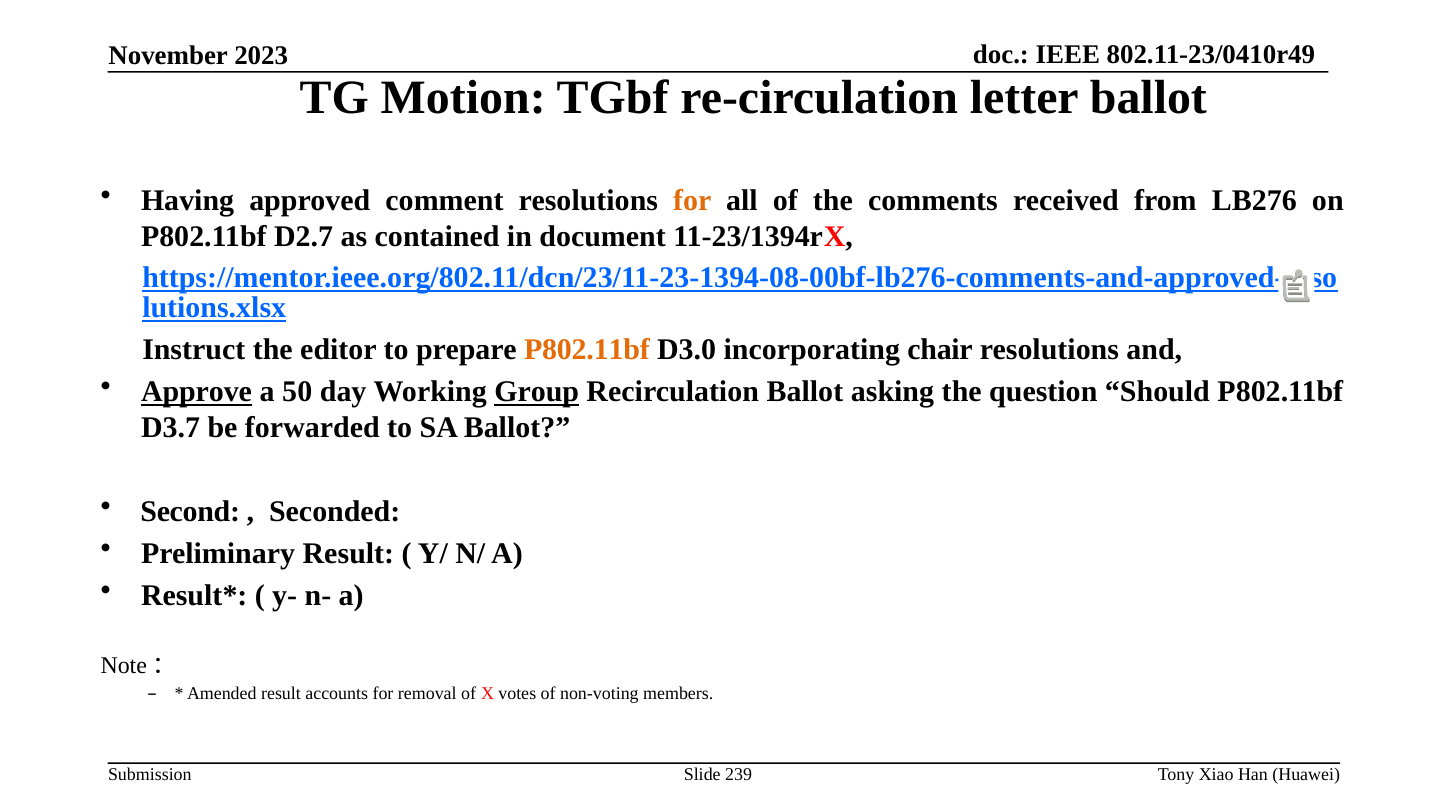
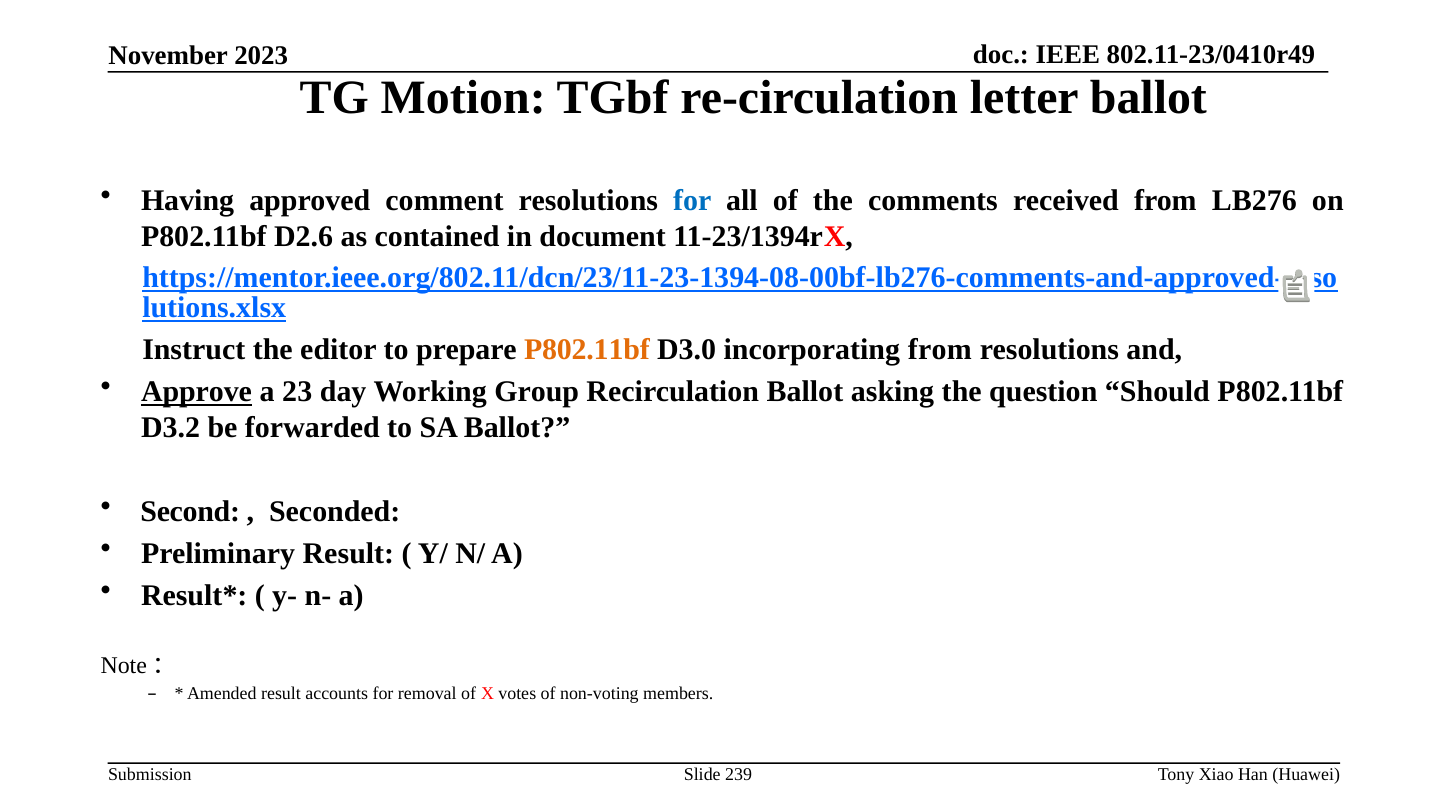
for colour: orange -> blue (692, 200)
D2.7: D2.7 -> D2.6 (304, 236)
incorporating chair: chair -> from (940, 350)
50: 50 -> 23 (297, 392)
Group underline: present -> none (537, 392)
D3.7: D3.7 -> D3.2 (171, 428)
